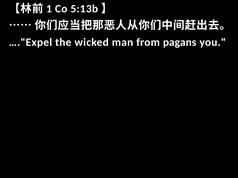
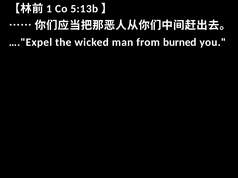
pagans: pagans -> burned (180, 42)
